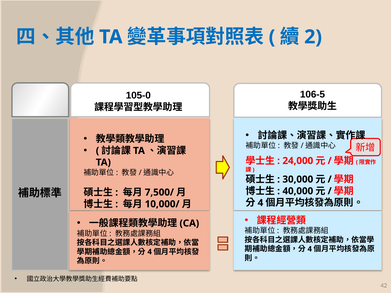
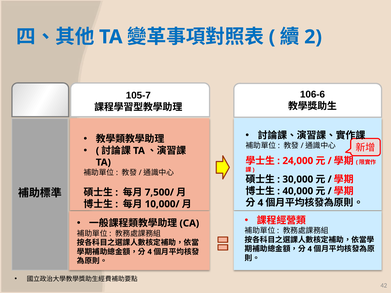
106-5: 106-5 -> 106-6 (313, 95)
105-0: 105-0 -> 105-7 (138, 95)
